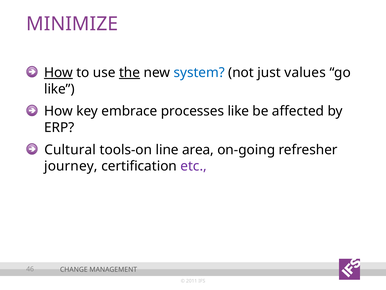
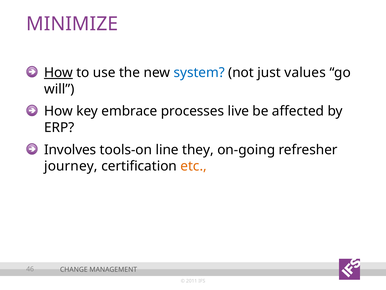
the underline: present -> none (130, 73)
like: like -> will (59, 89)
processes like: like -> live (238, 111)
Cultural: Cultural -> Involves (70, 150)
area: area -> they (198, 150)
etc colour: purple -> orange (194, 166)
